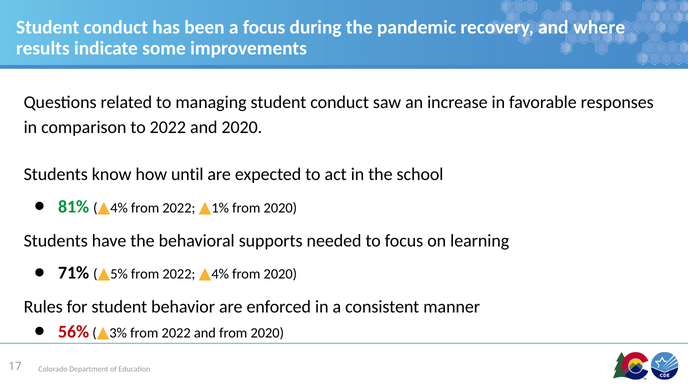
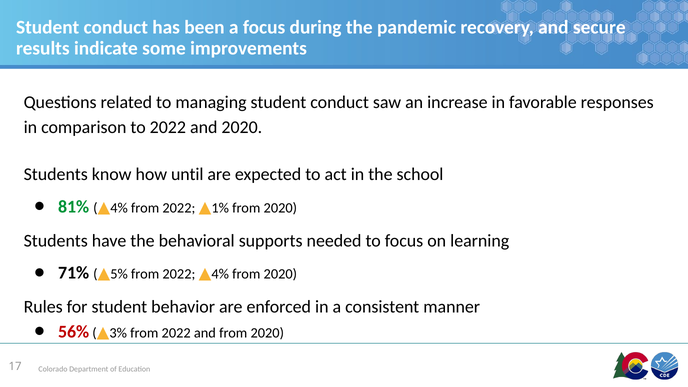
where: where -> secure (599, 28)
